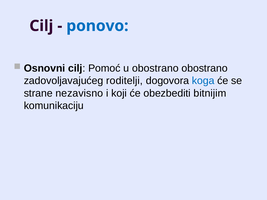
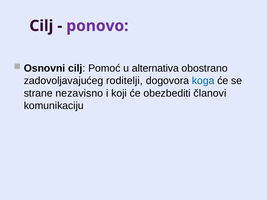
ponovo colour: blue -> purple (97, 26)
u obostrano: obostrano -> alternativa (155, 68)
bitnijim: bitnijim -> članovi (210, 93)
